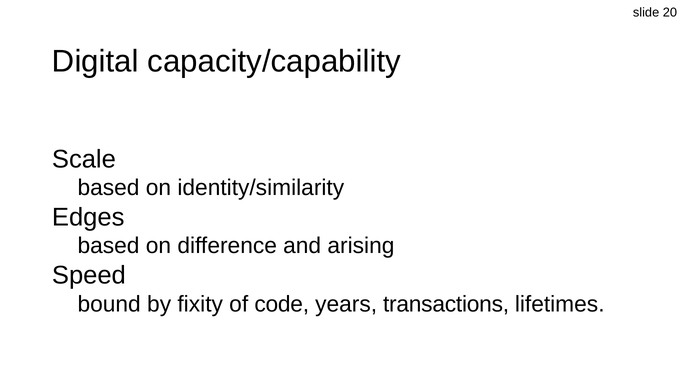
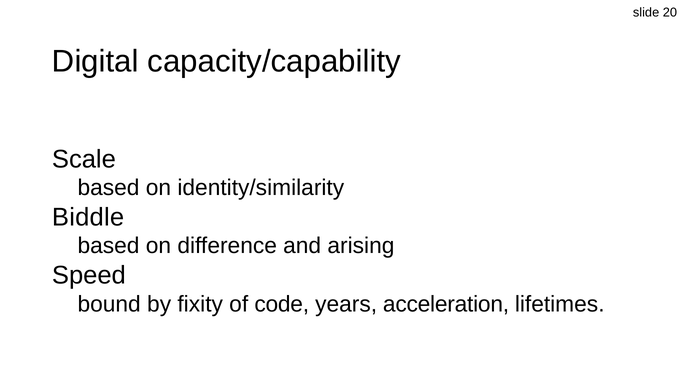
Edges: Edges -> Biddle (88, 217)
transactions: transactions -> acceleration (446, 304)
